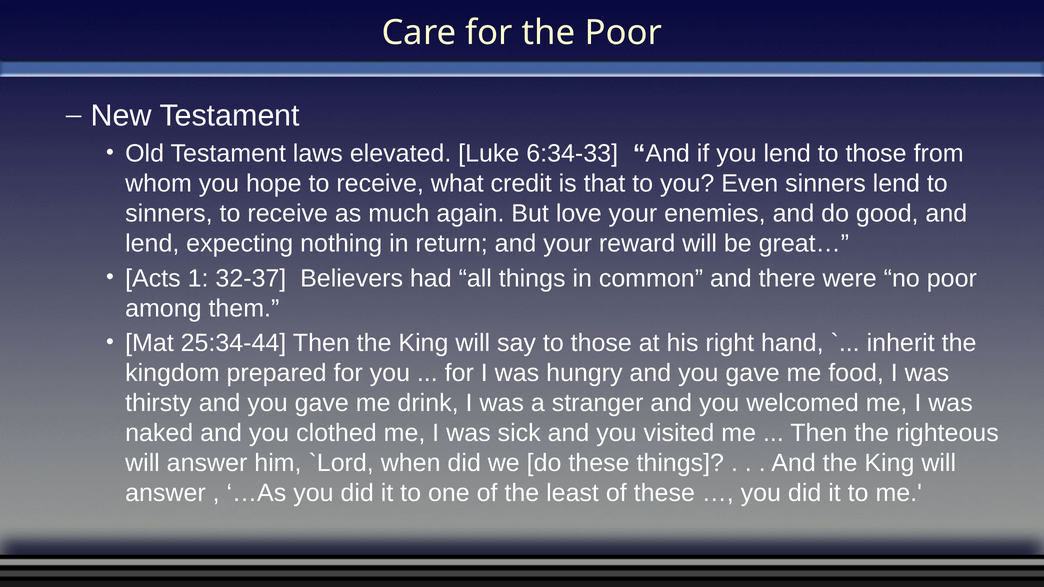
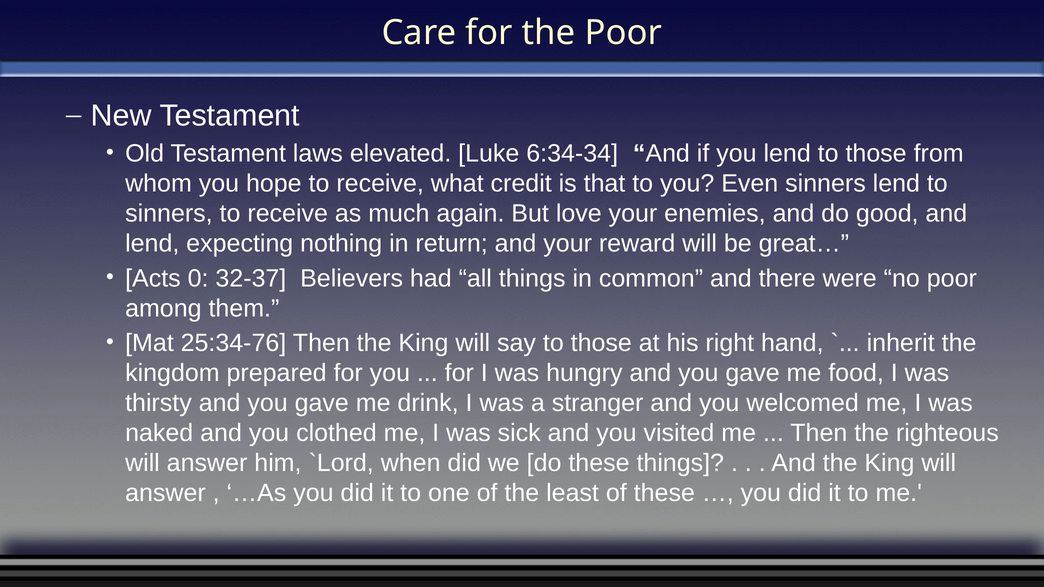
6:34-33: 6:34-33 -> 6:34-34 (572, 153)
1: 1 -> 0 (198, 278)
25:34-44: 25:34-44 -> 25:34-76 (233, 343)
